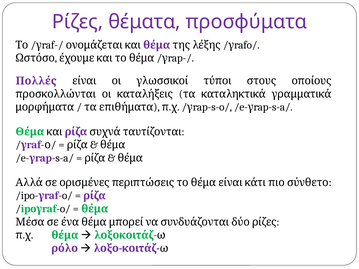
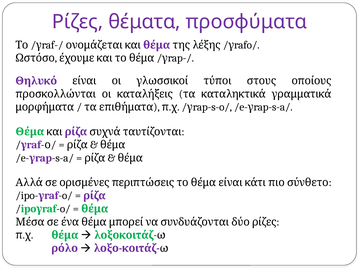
Πολλές: Πολλές -> Θηλυκό (36, 81)
